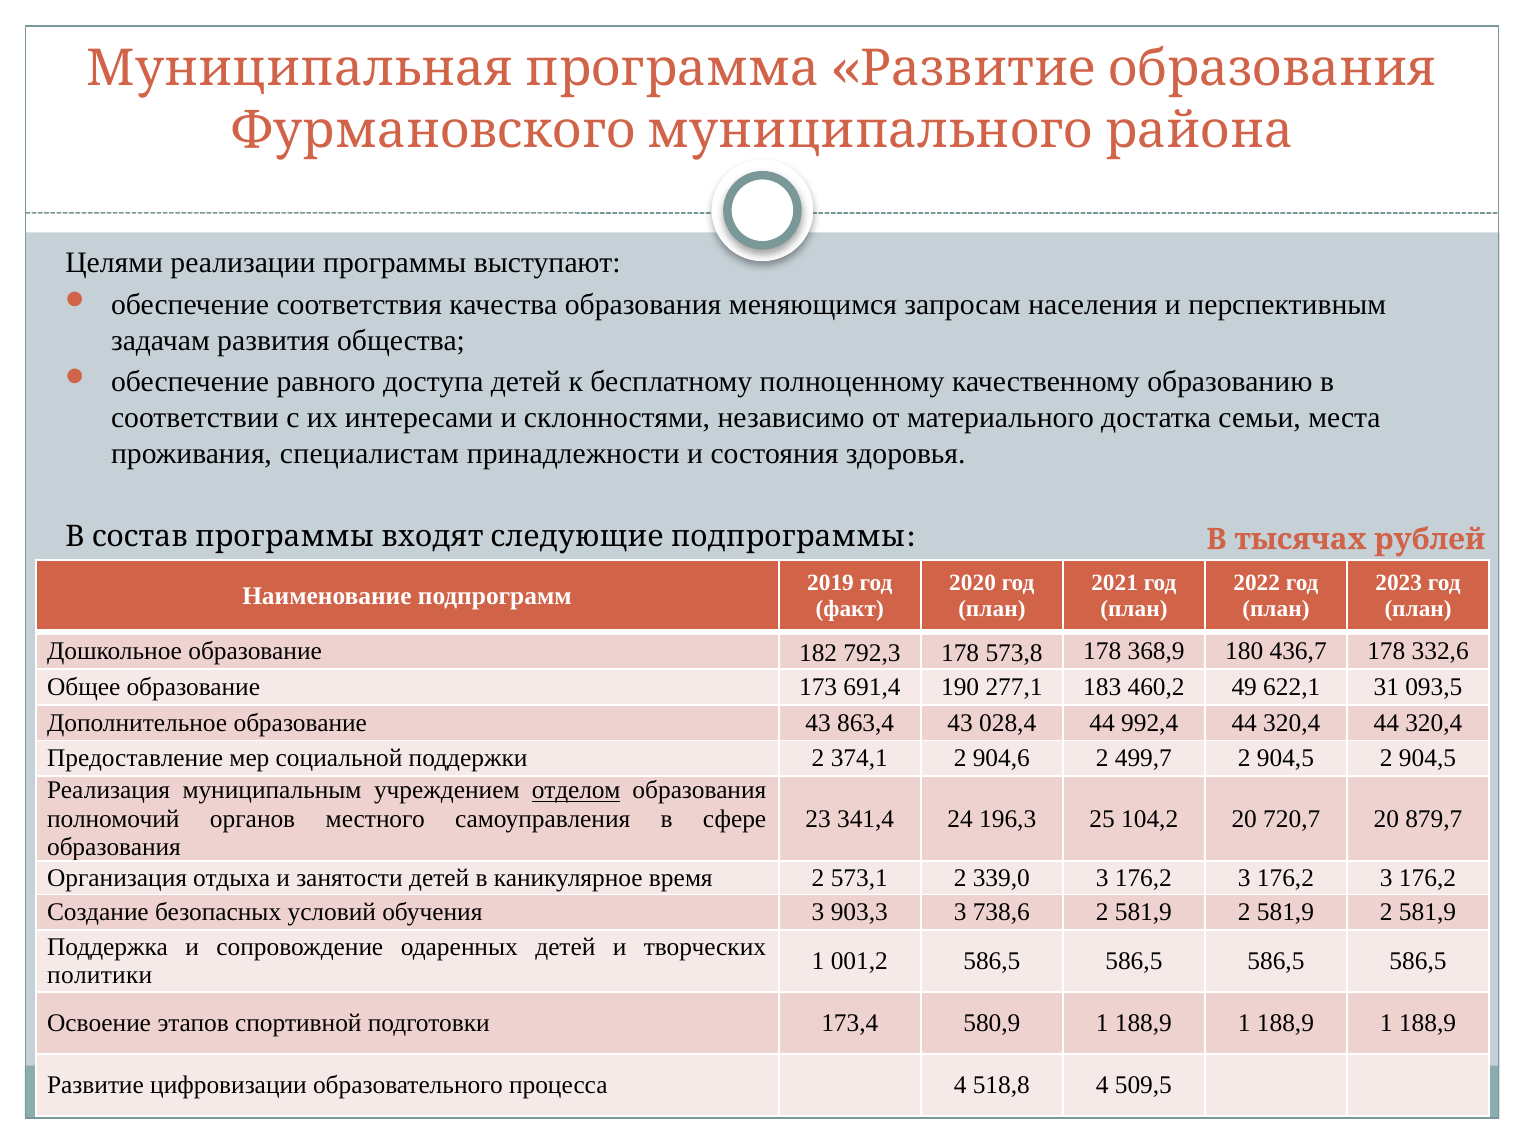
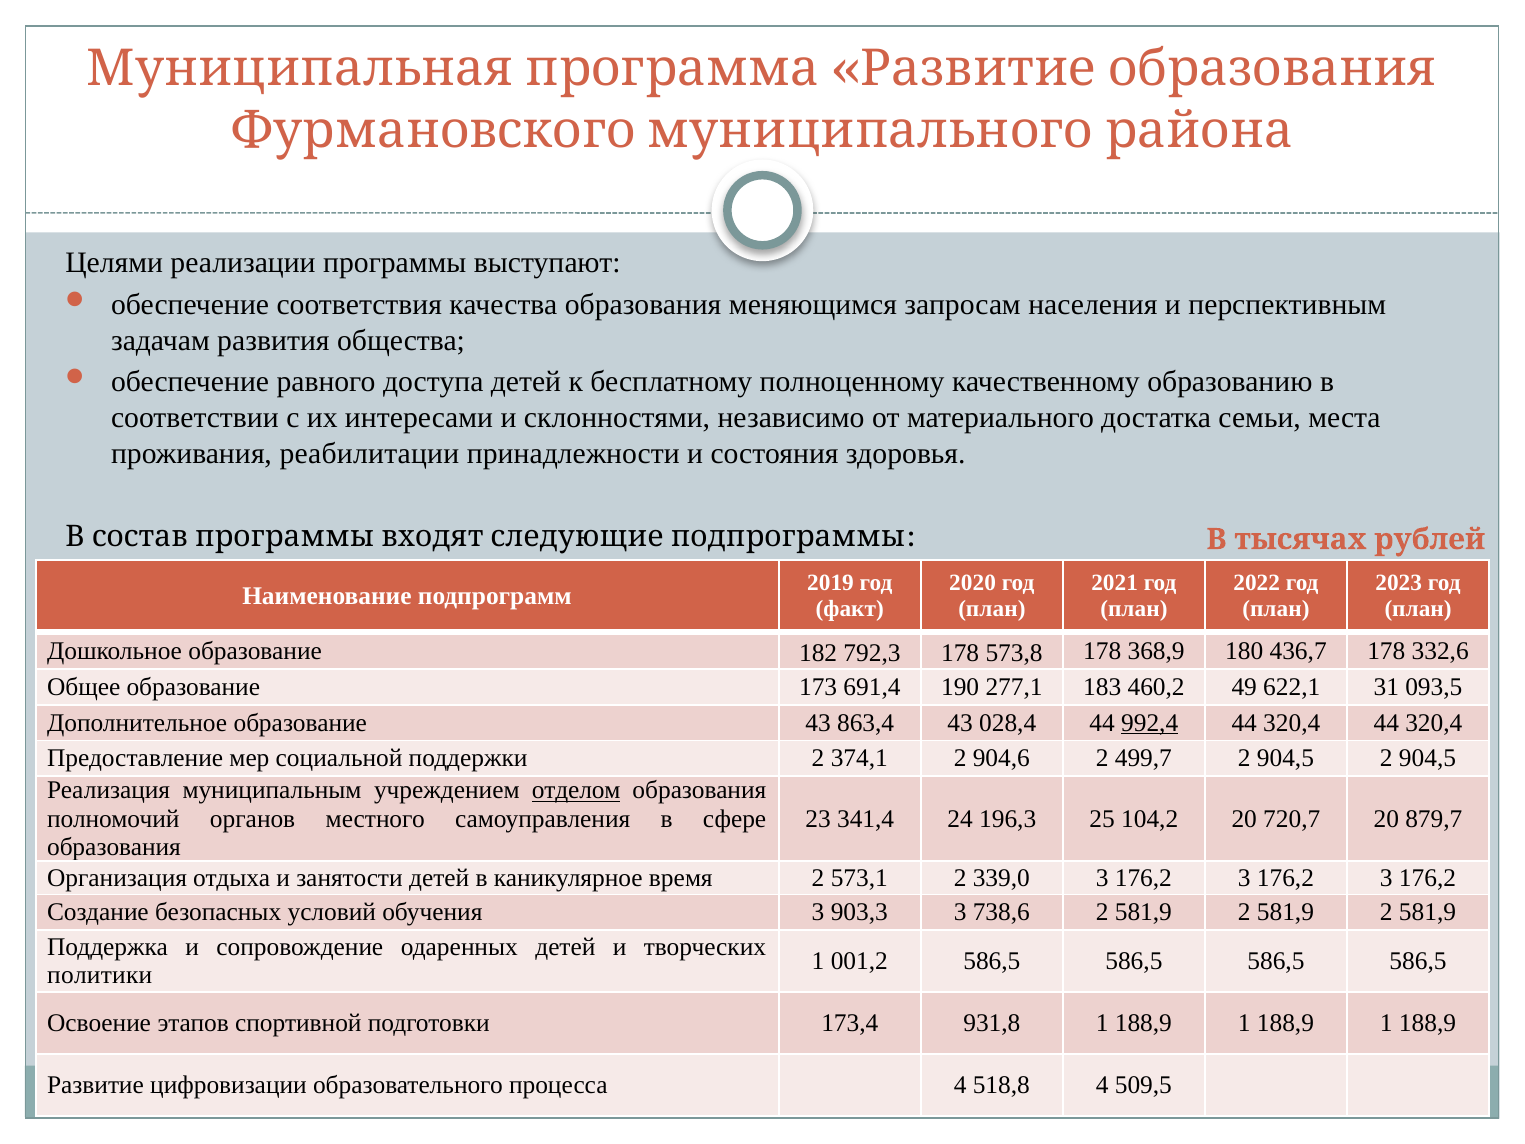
специалистам: специалистам -> реабилитации (369, 453)
992,4 underline: none -> present (1150, 723)
580,9: 580,9 -> 931,8 (992, 1023)
